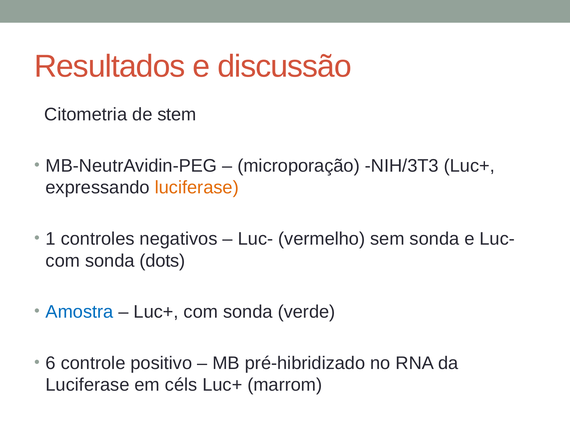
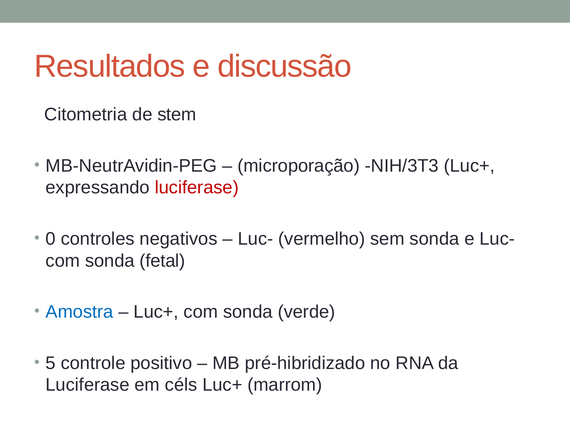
luciferase colour: orange -> red (197, 188)
1: 1 -> 0 (51, 239)
dots: dots -> fetal (162, 261)
6: 6 -> 5 (51, 363)
